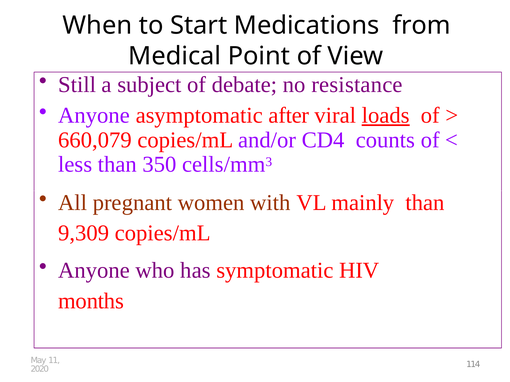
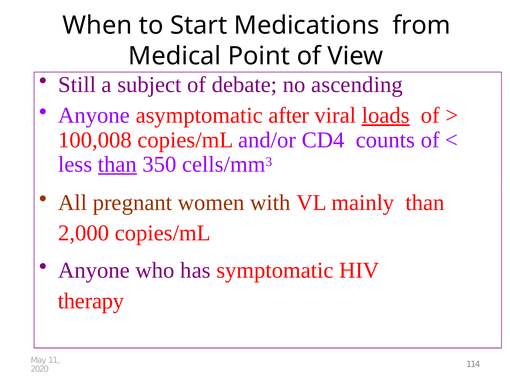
resistance: resistance -> ascending (357, 85)
660,079: 660,079 -> 100,008 (95, 140)
than underline: none -> present (117, 165)
9,309: 9,309 -> 2,000 (84, 233)
months: months -> therapy (91, 301)
